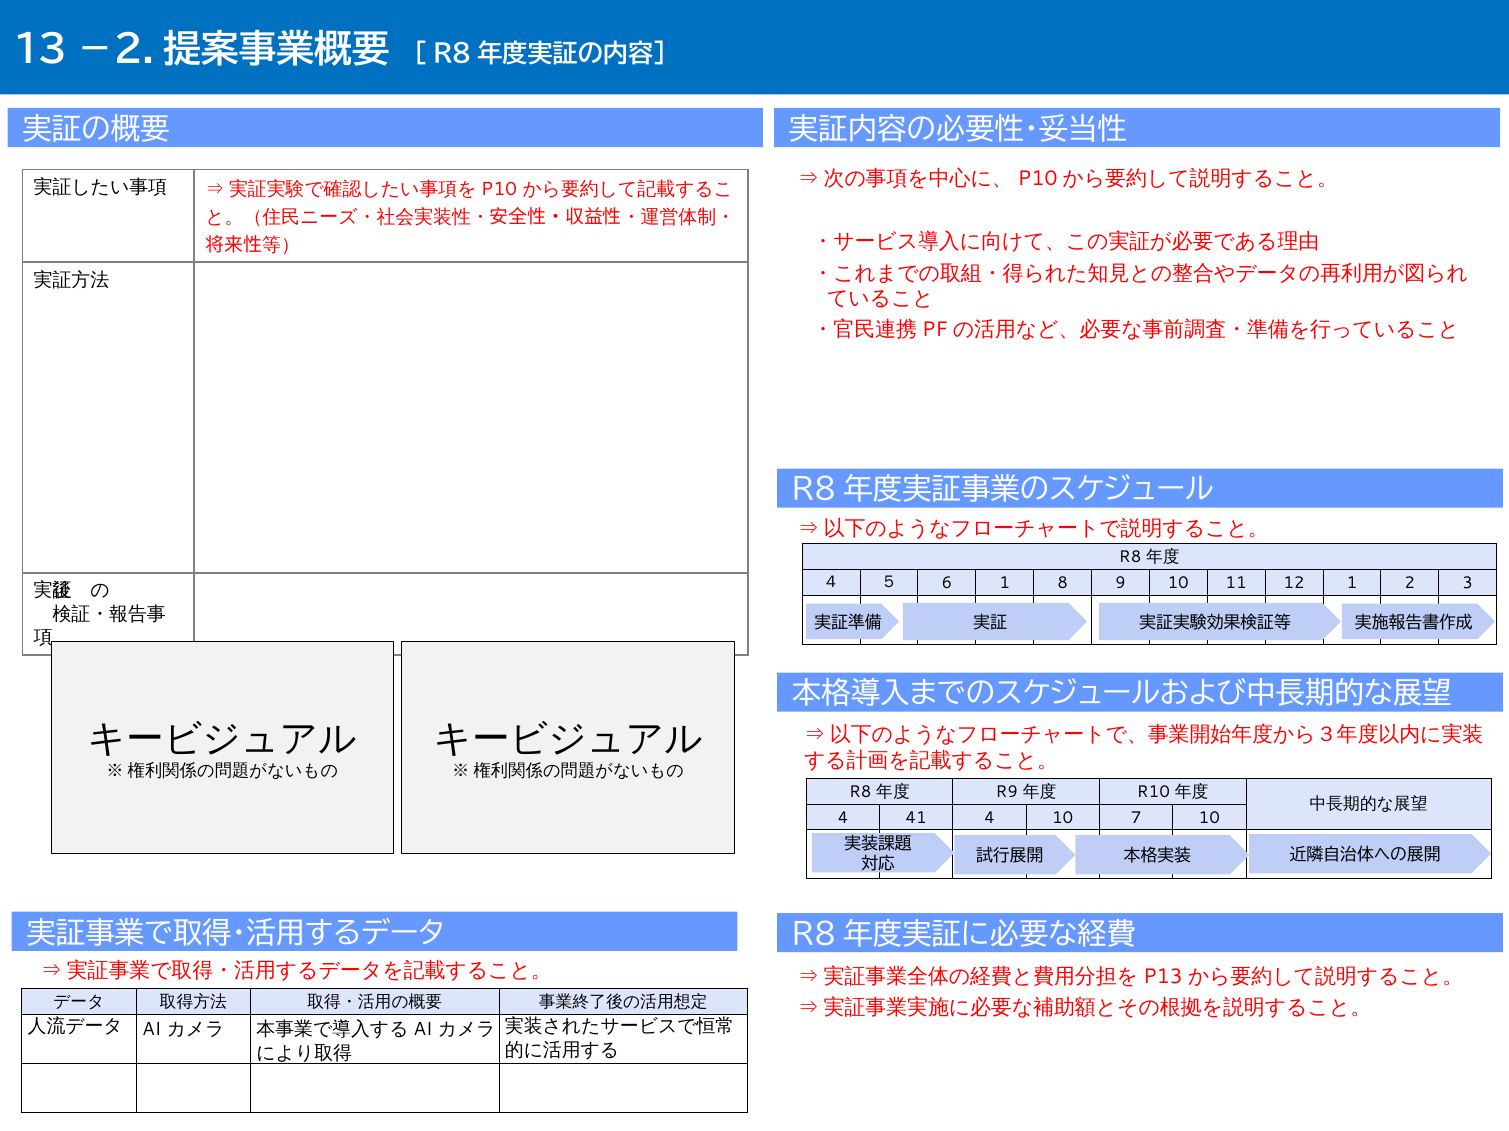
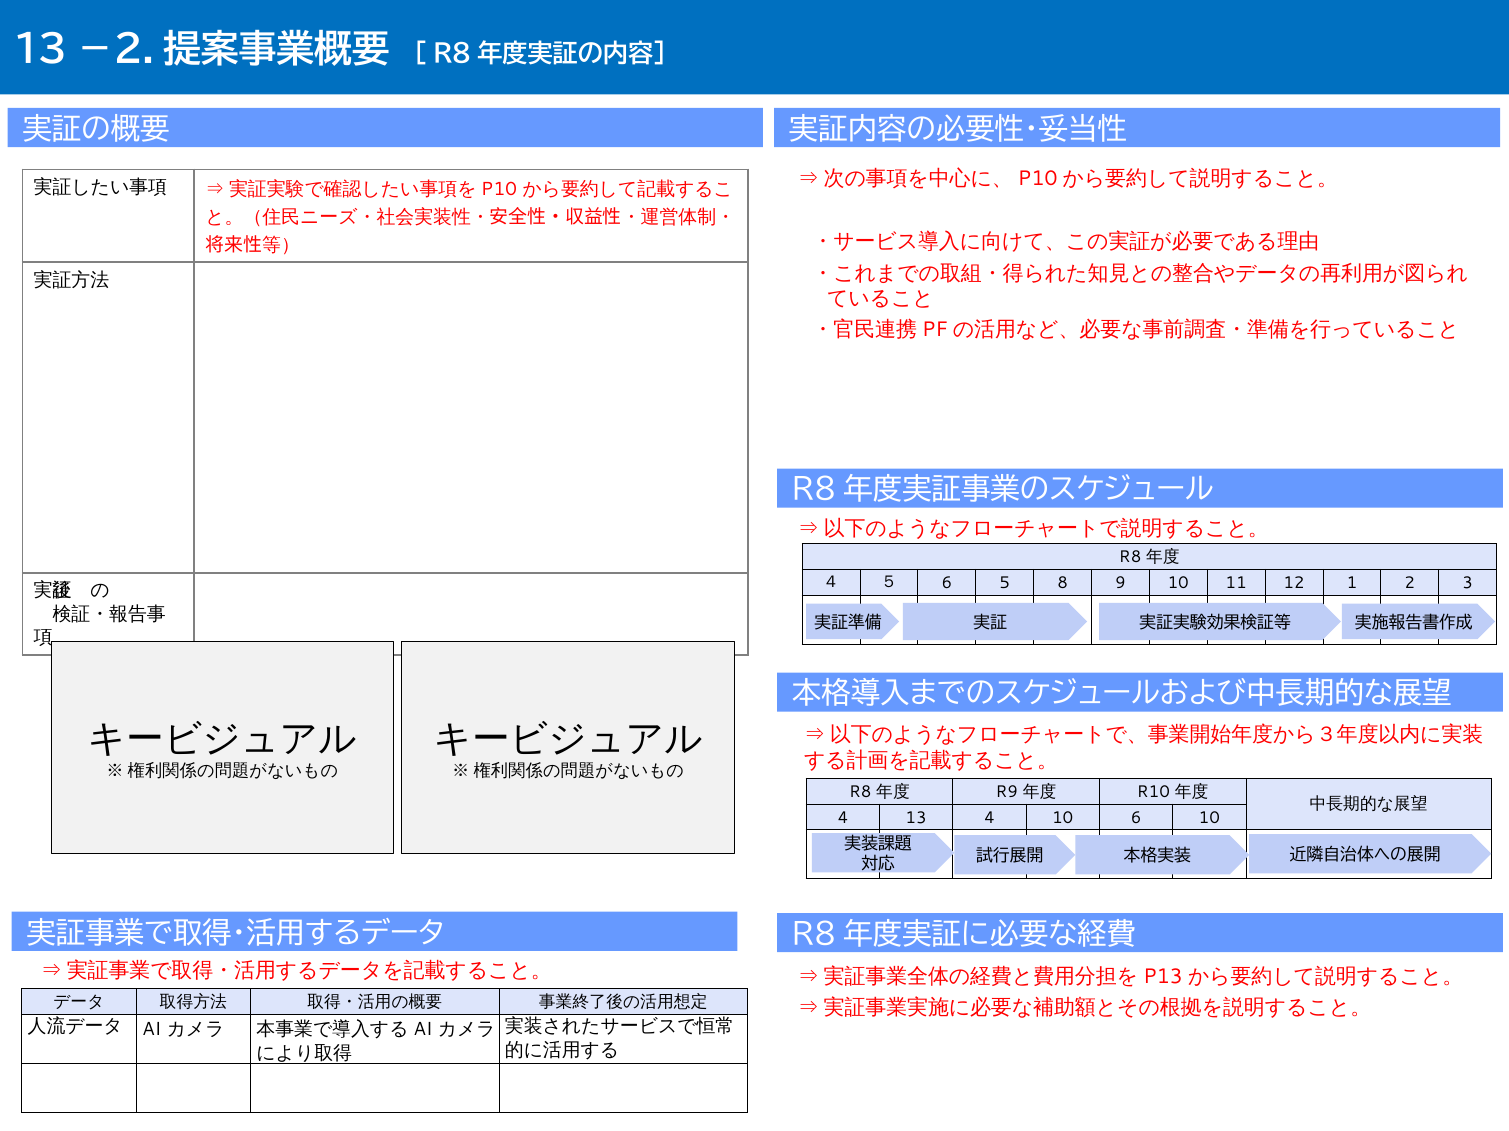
6 1: 1 -> 5 (1005, 584)
41: 41 -> 13 (916, 818)
10 7: 7 -> 6 (1136, 818)
